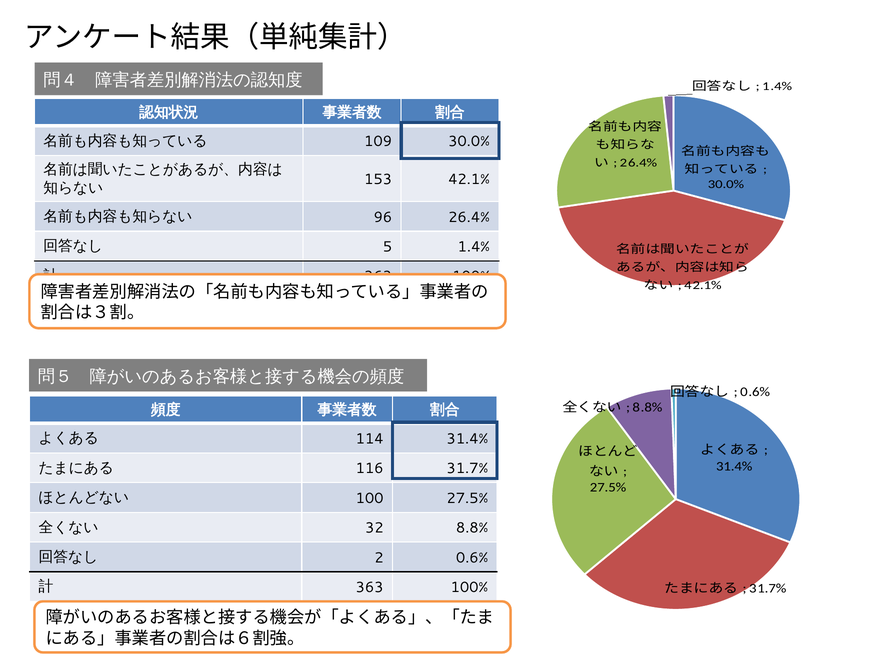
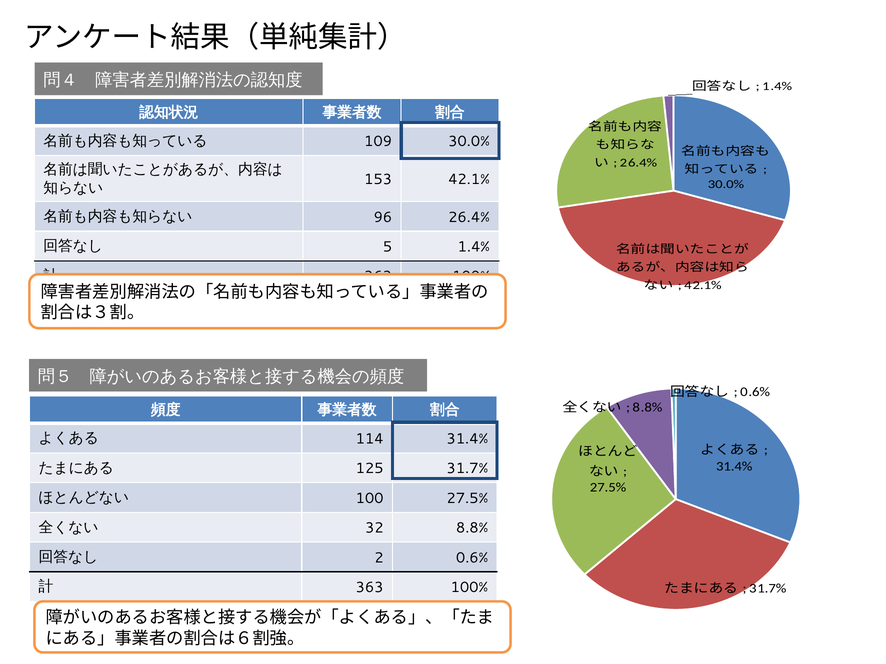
116: 116 -> 125 (370, 469)
